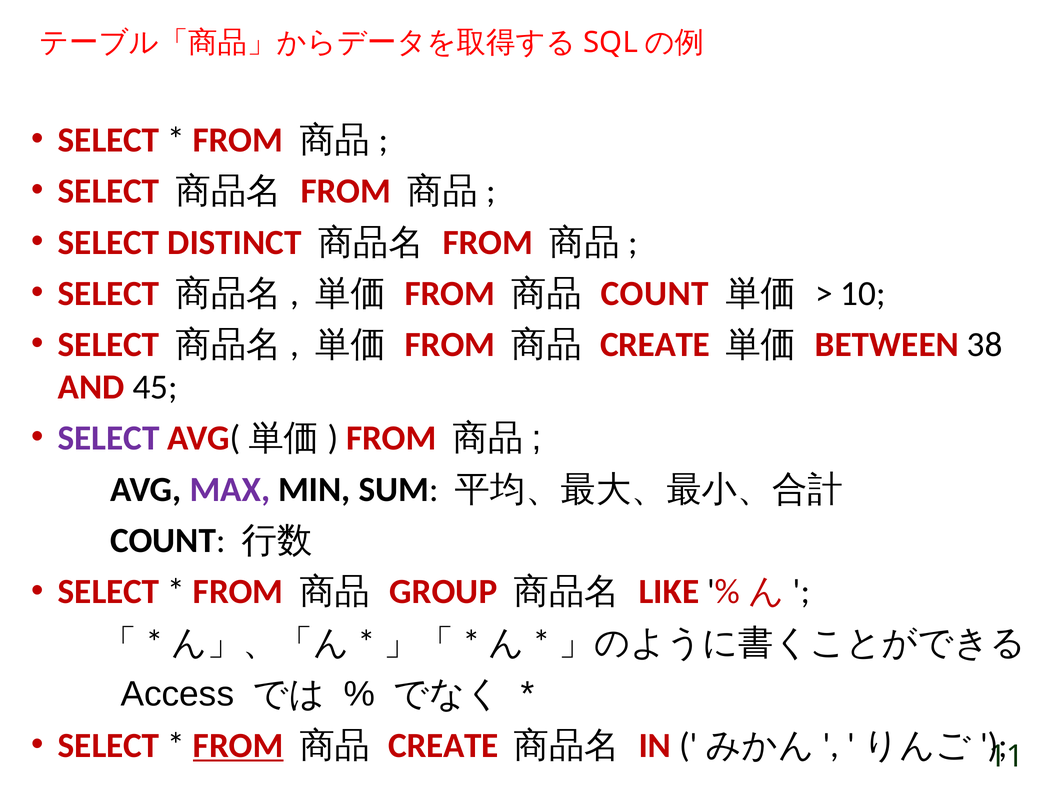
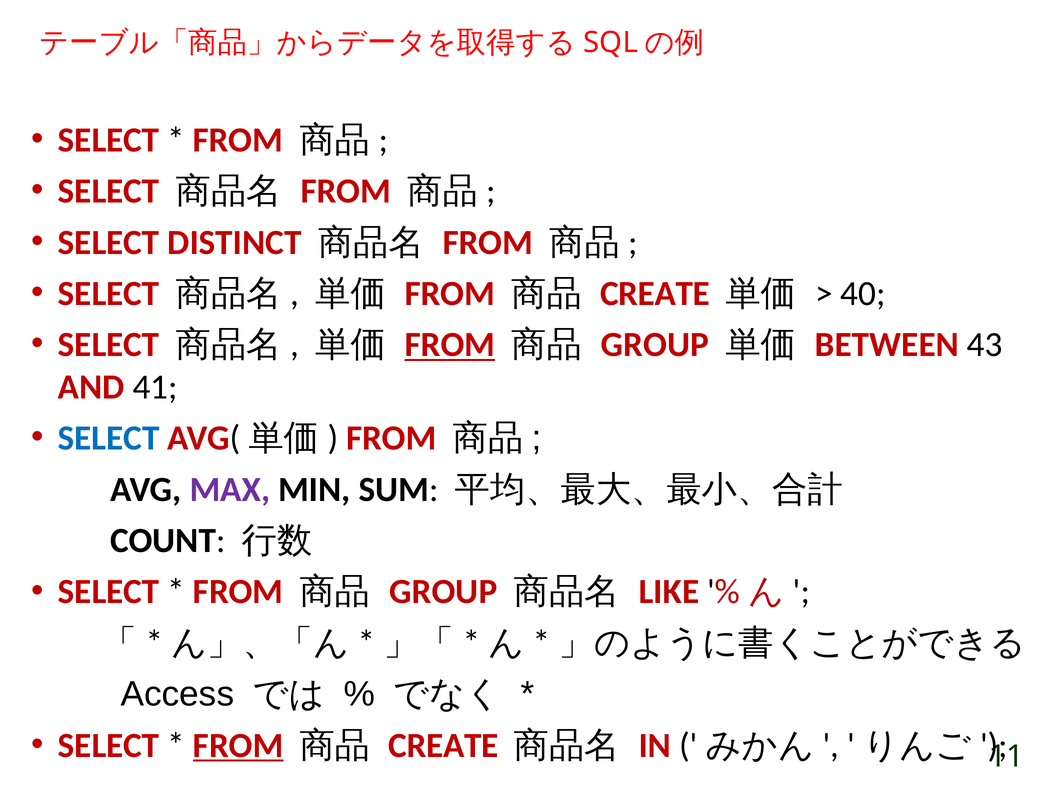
COUNT: COUNT -> CREATE (655, 293)
10: 10 -> 40 (863, 293)
FROM underline: none -> present (450, 345)
CREATE: CREATE -> GROUP (655, 345)
38: 38 -> 43 (985, 345)
45: 45 -> 41 (155, 387)
SELECT colour: purple -> blue (109, 438)
